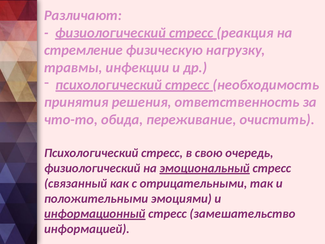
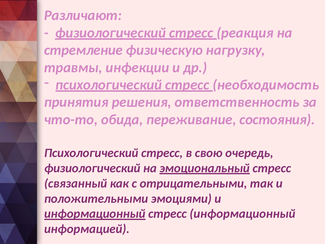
очистить: очистить -> состояния (277, 119)
стресс замешательство: замешательство -> информационный (242, 214)
